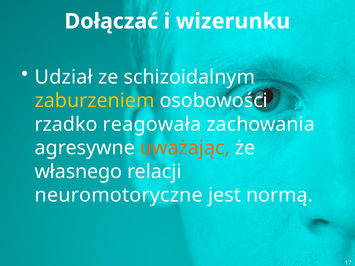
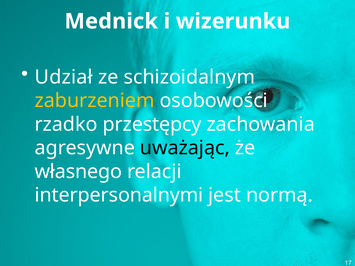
Dołączać: Dołączać -> Mednick (111, 21)
reagowała: reagowała -> przestępcy (152, 124)
uważając colour: orange -> black (185, 148)
neuromotoryczne: neuromotoryczne -> interpersonalnymi (119, 195)
